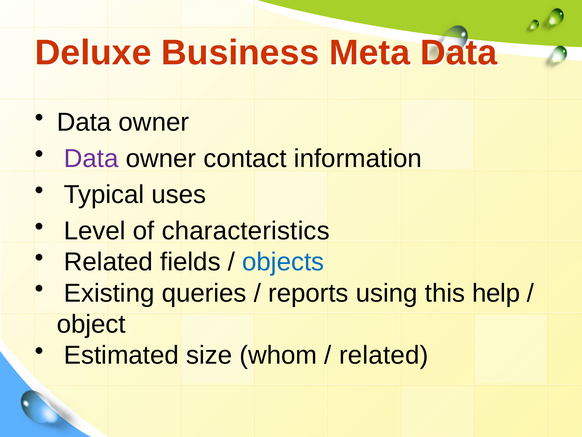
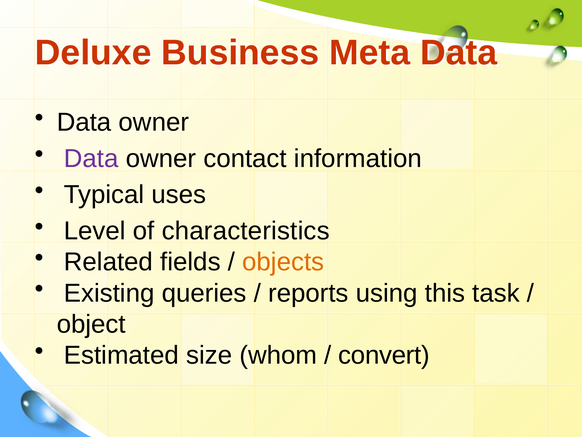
objects colour: blue -> orange (283, 262)
help: help -> task (496, 293)
related: related -> convert (384, 355)
